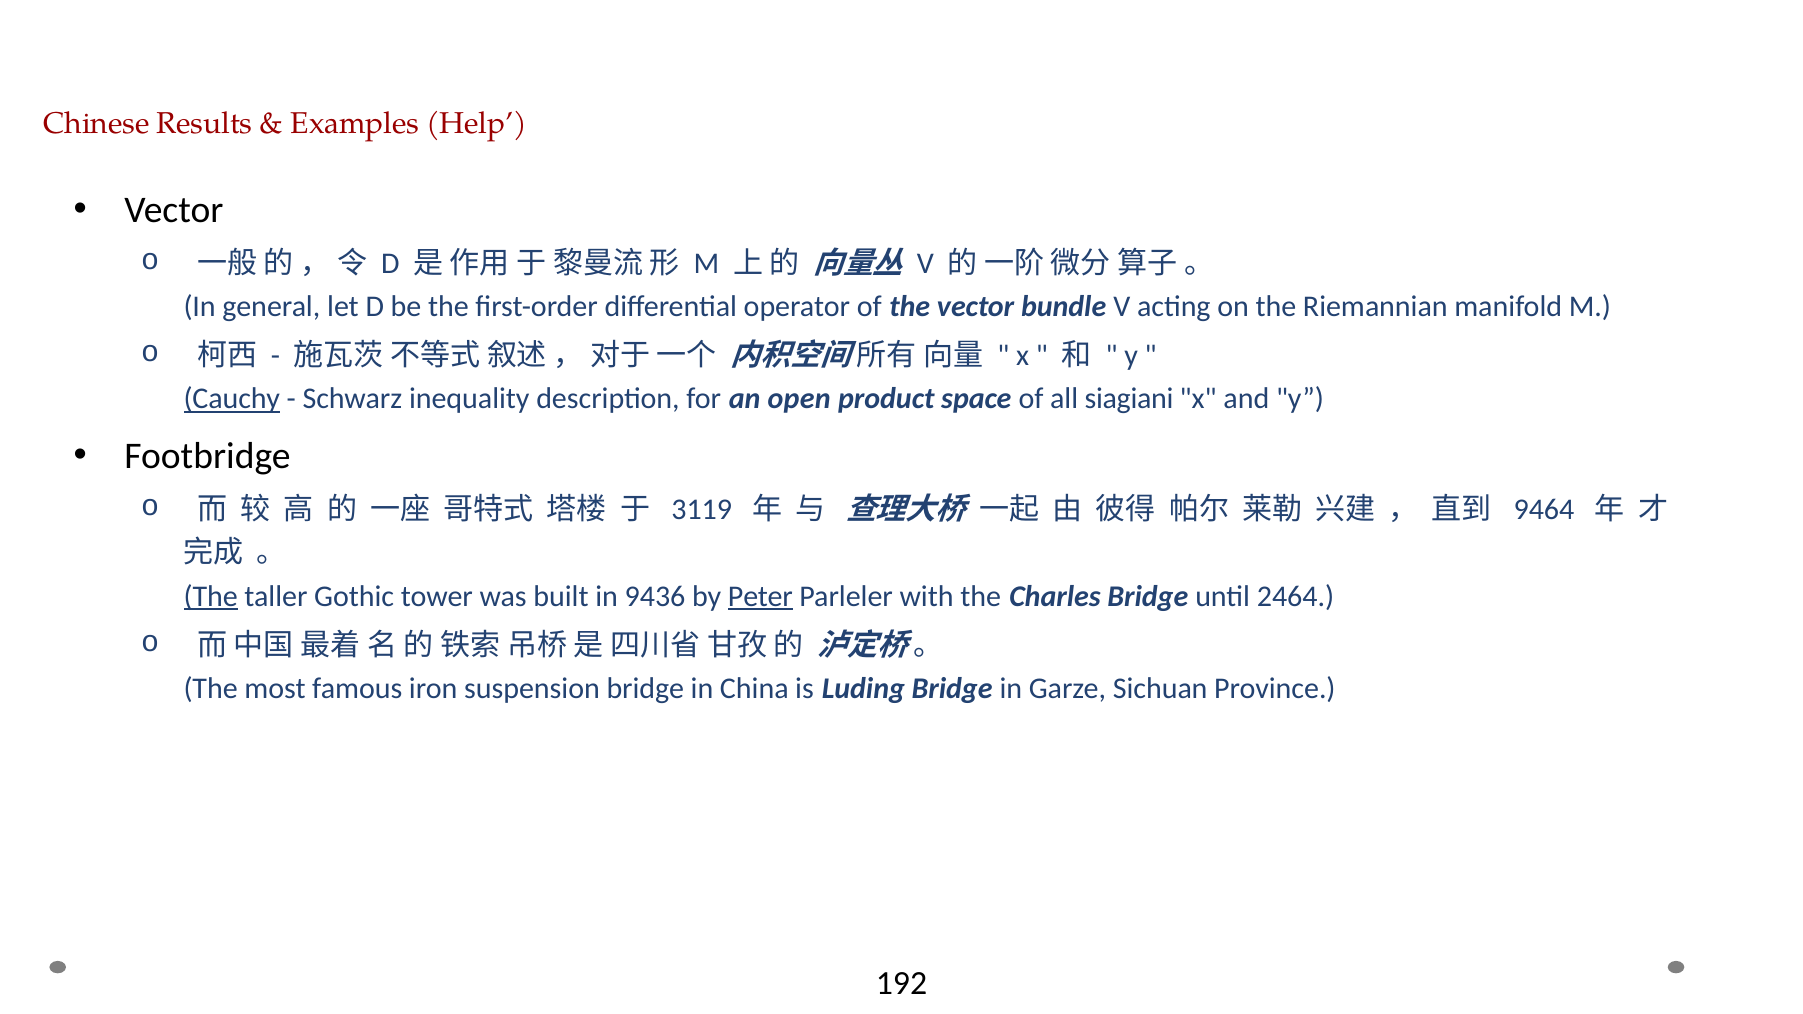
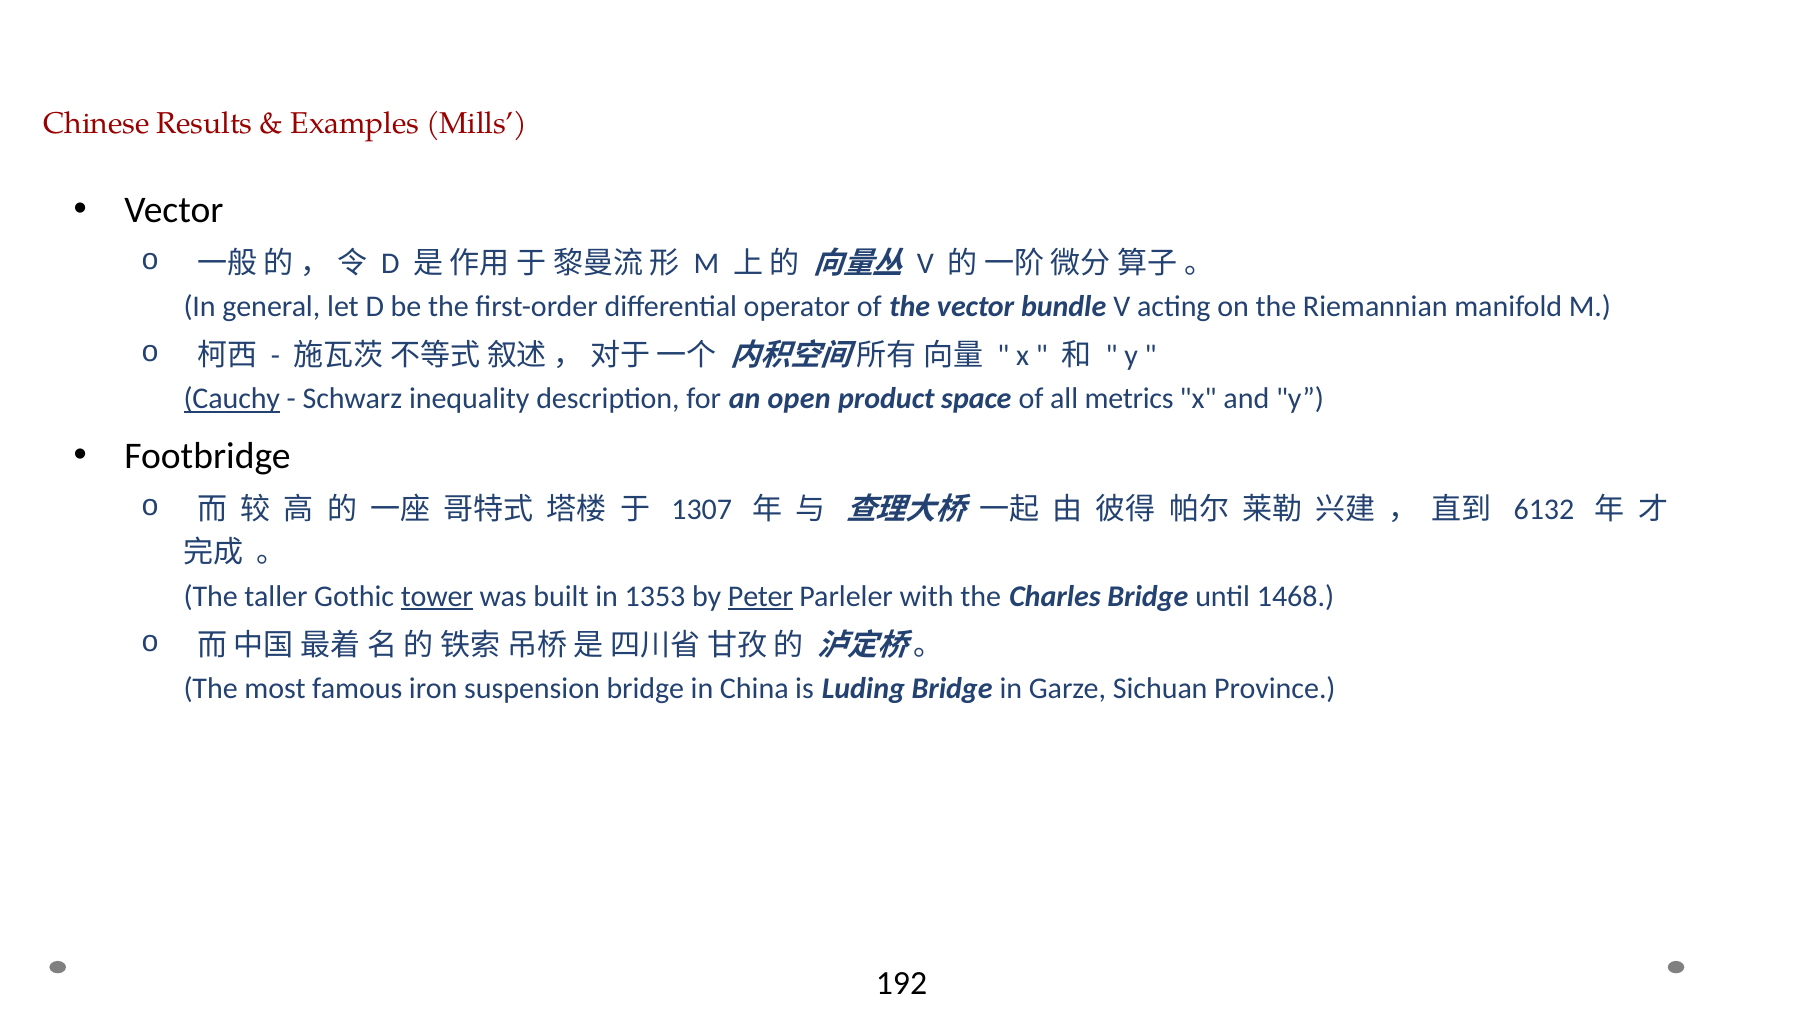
Help: Help -> Mills (477, 123)
siagiani: siagiani -> metrics (1129, 399)
3119: 3119 -> 1307 (702, 510)
9464: 9464 -> 6132 (1544, 510)
The underline: present -> none (211, 596)
tower underline: none -> present (437, 596)
9436: 9436 -> 1353 (655, 596)
2464: 2464 -> 1468 (1296, 596)
